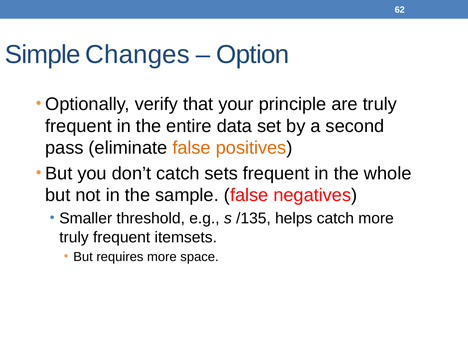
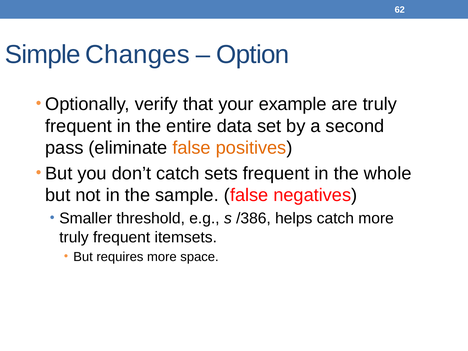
principle: principle -> example (293, 104)
/135: /135 -> /386 (253, 219)
